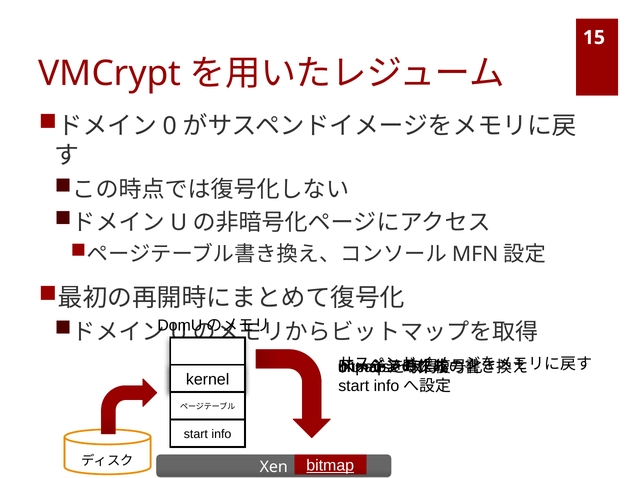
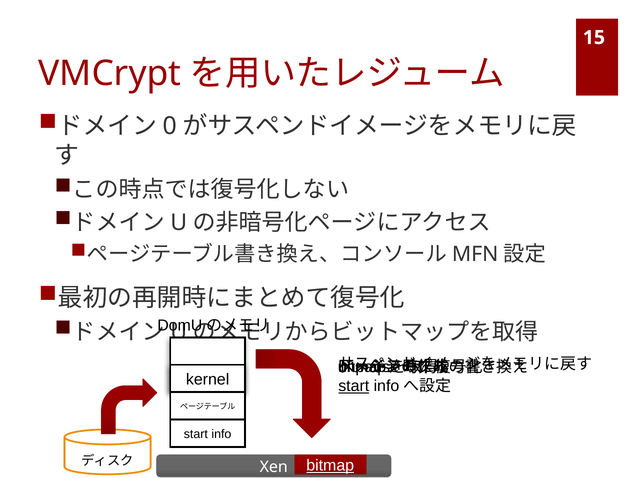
start underline: none -> present (354, 387)
